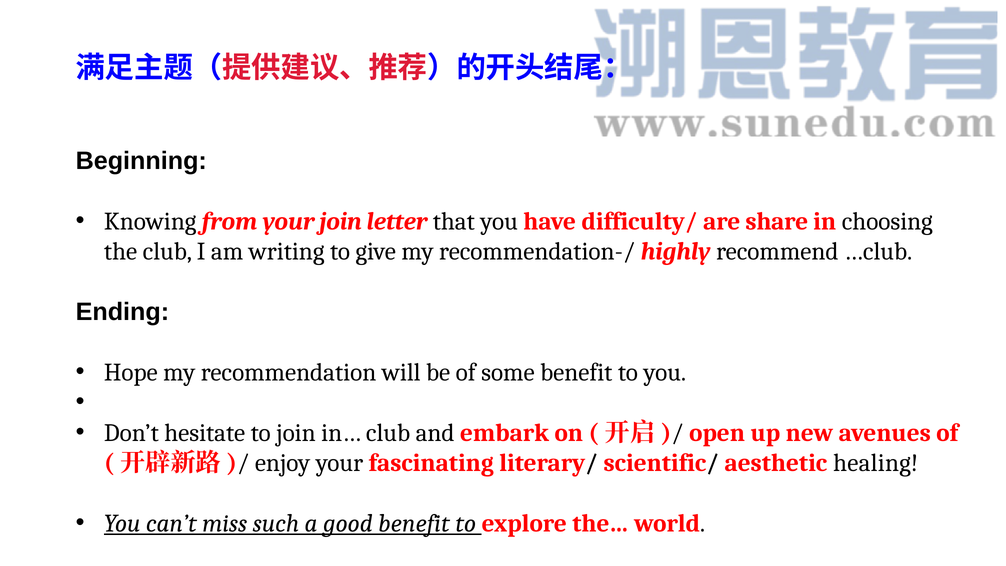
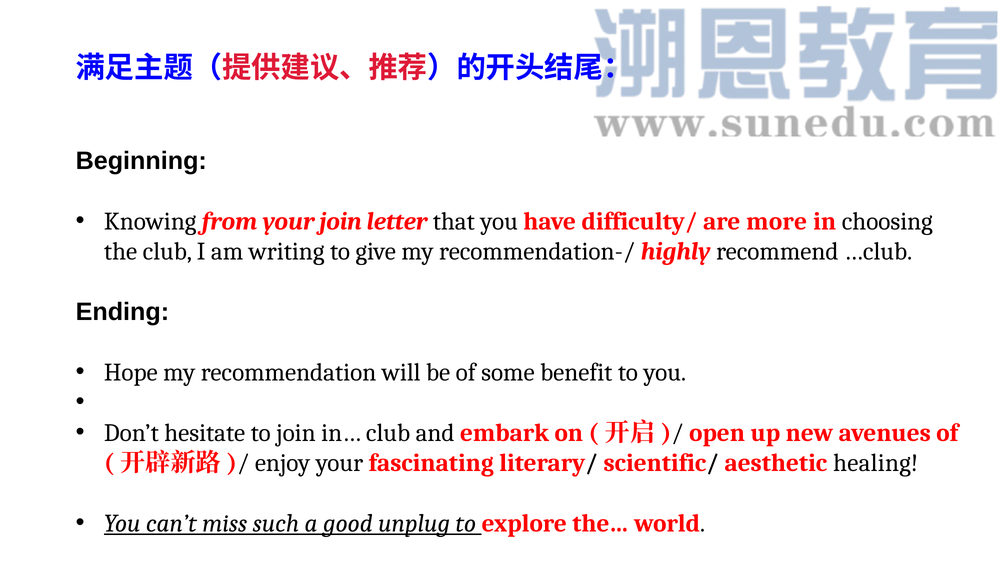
share: share -> more (777, 221)
good benefit: benefit -> unplug (414, 523)
